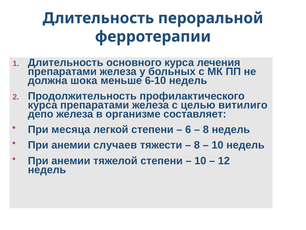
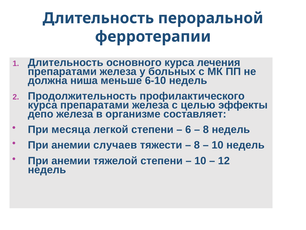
шока: шока -> ниша (84, 80)
витилиго: витилиго -> эффекты (243, 105)
